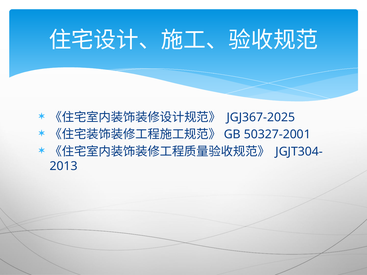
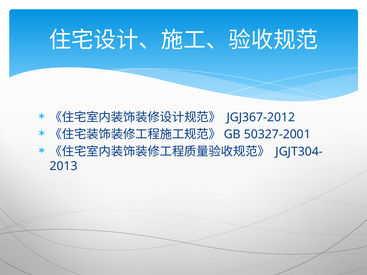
JGJ367-2025: JGJ367-2025 -> JGJ367-2012 (261, 117)
